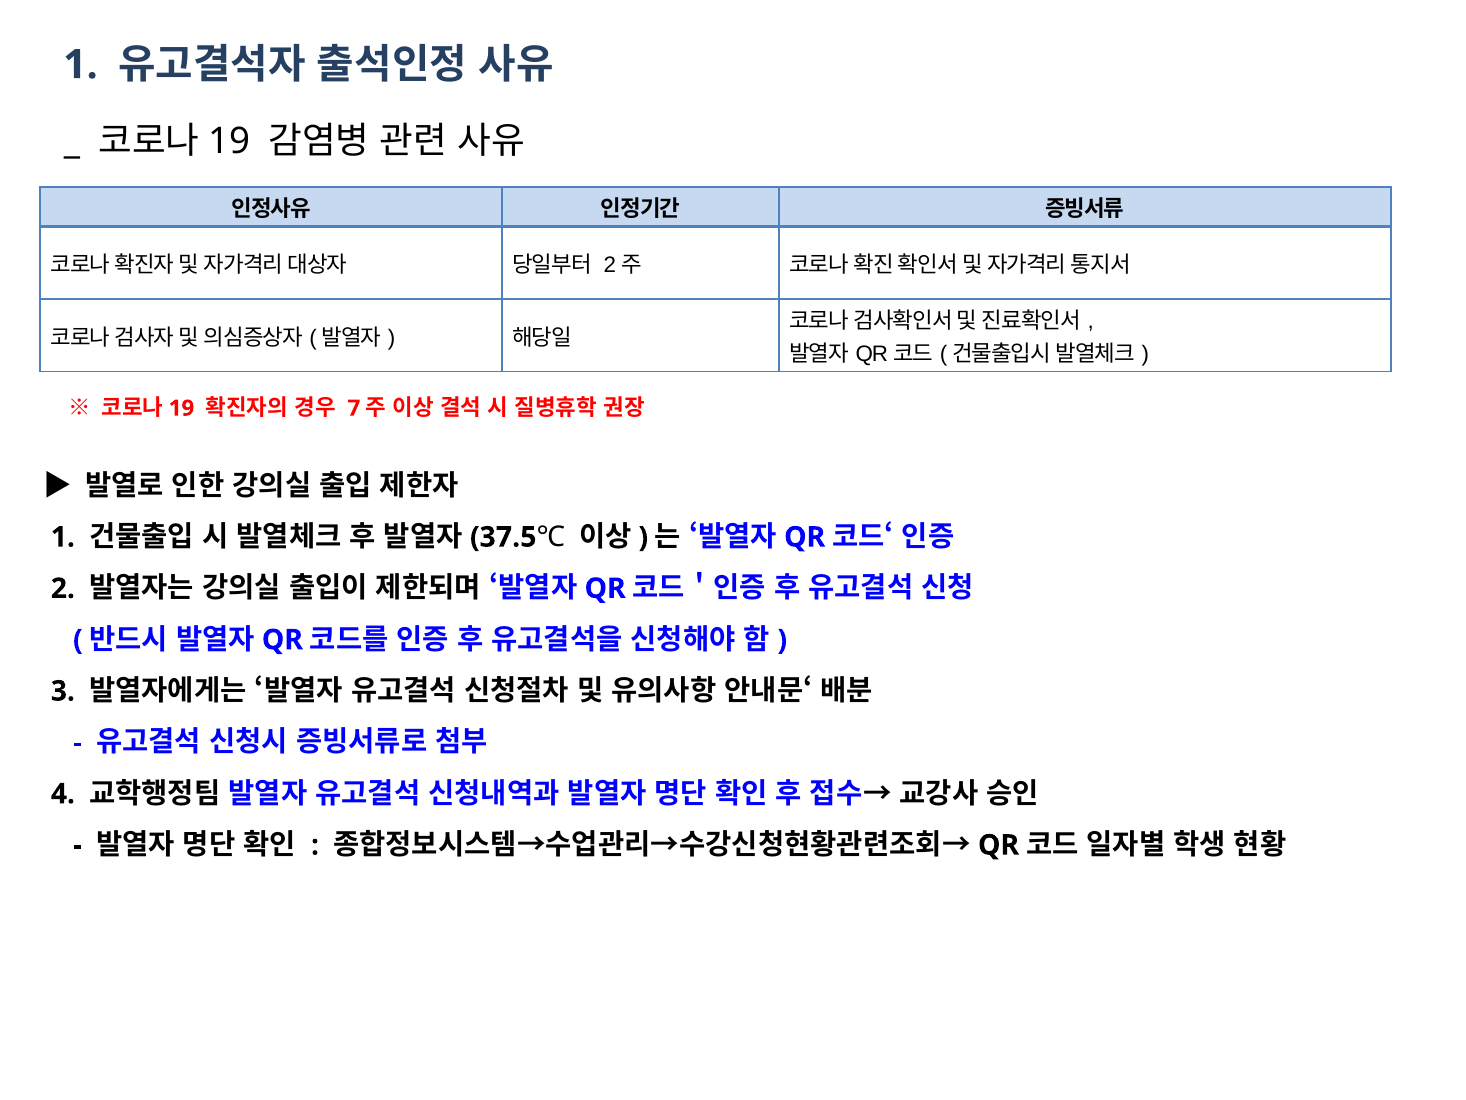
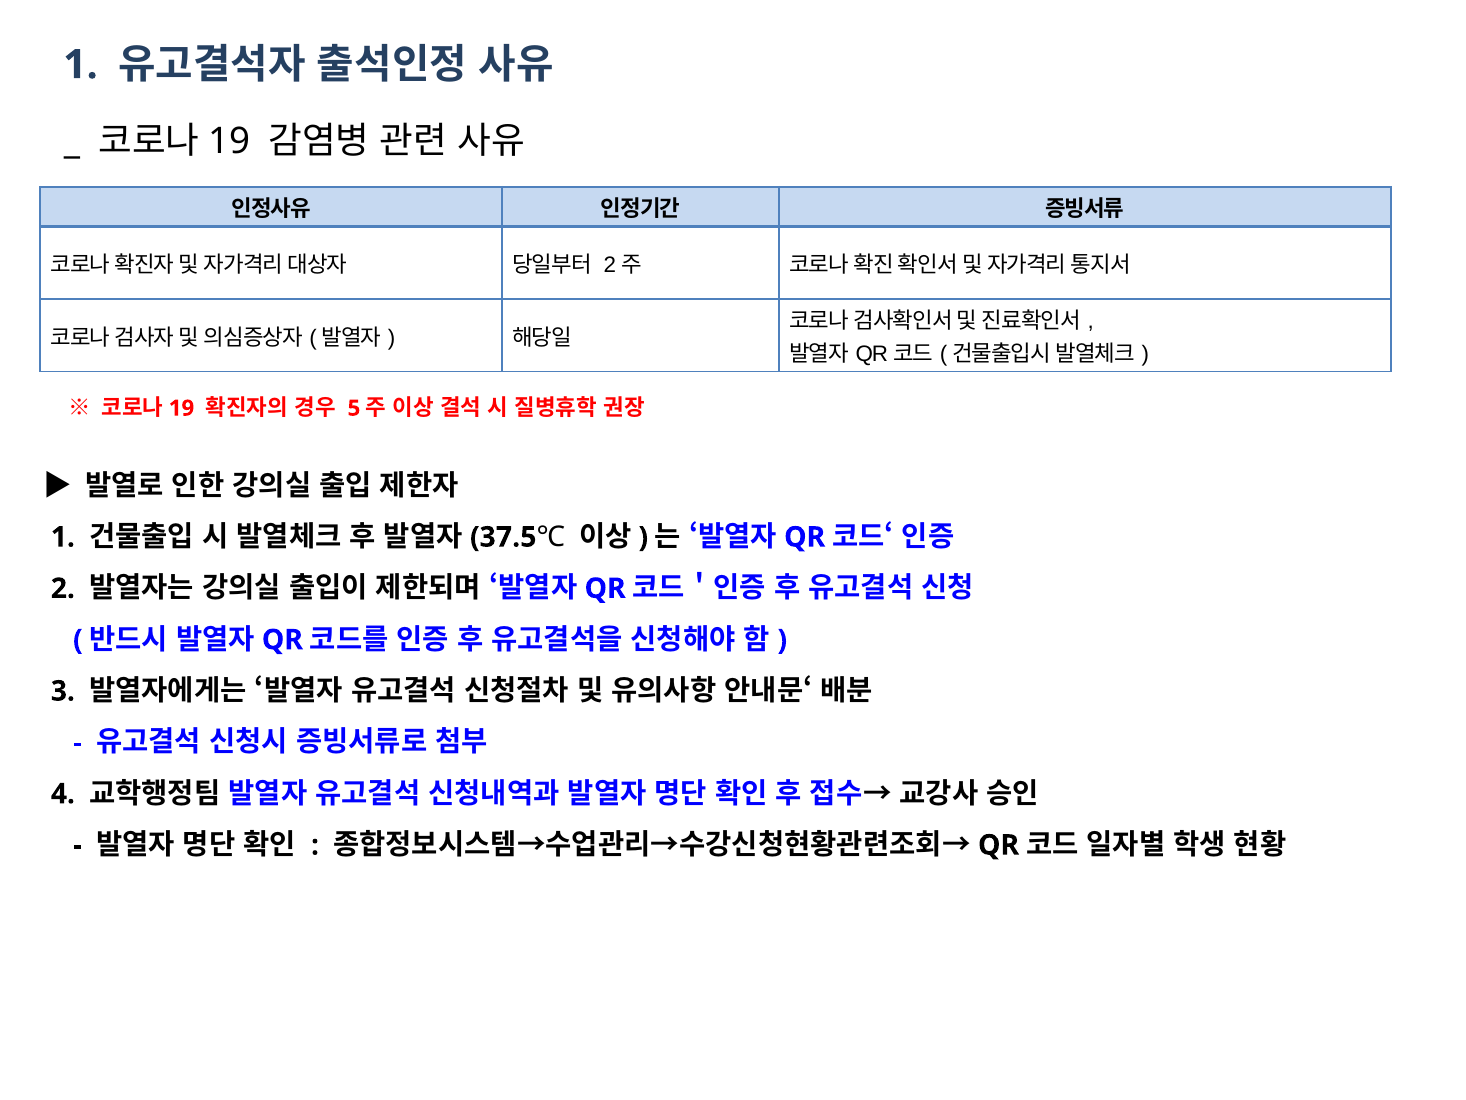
7: 7 -> 5 (354, 408)
